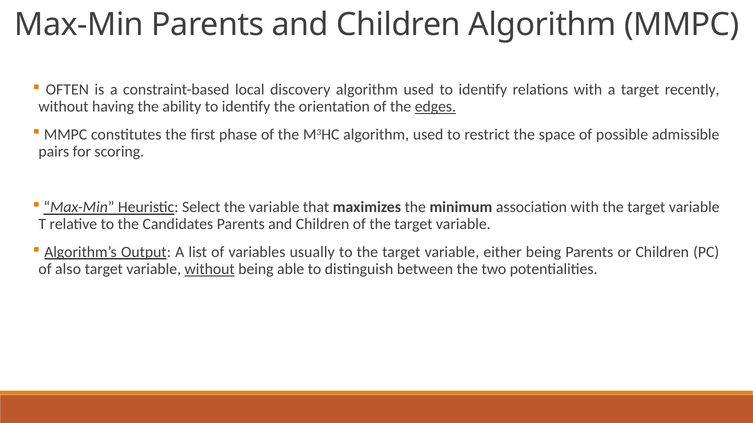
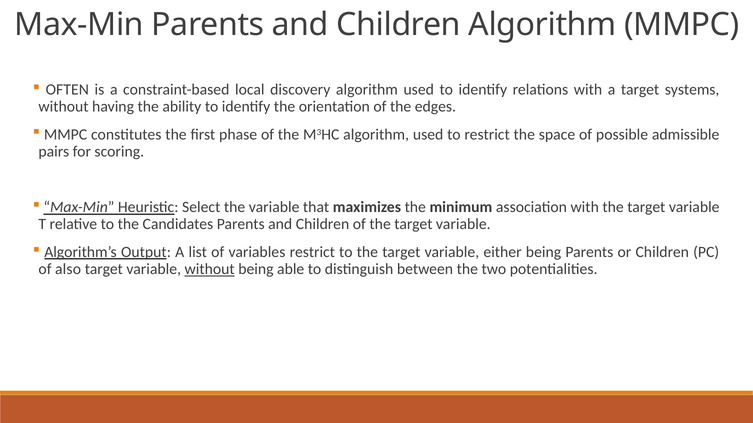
recently: recently -> systems (692, 90)
edges underline: present -> none (435, 107)
variables usually: usually -> restrict (312, 252)
